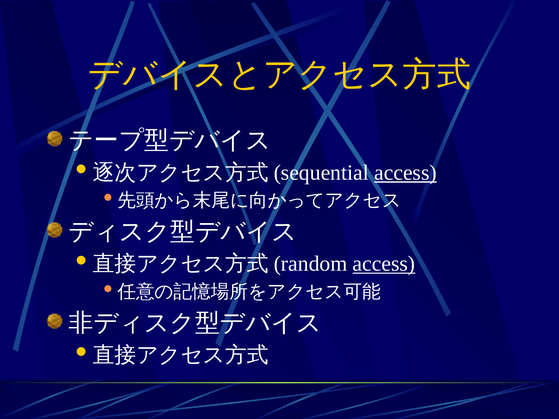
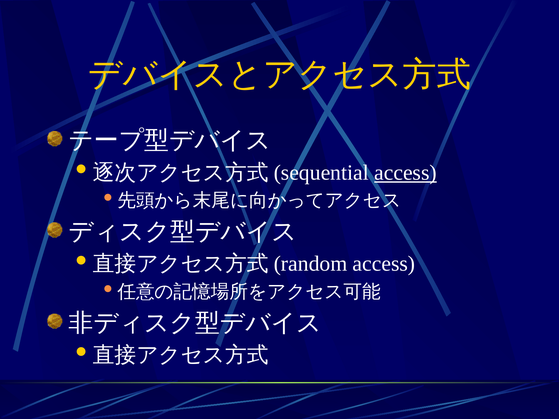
access underline: present -> none (384, 264)
